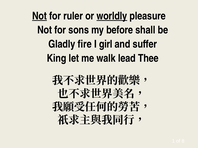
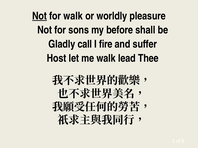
for ruler: ruler -> walk (73, 16)
worldly underline: present -> none (112, 16)
fire: fire -> call (85, 44)
girl: girl -> fire (106, 44)
King: King -> Host (57, 58)
